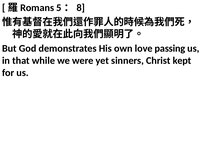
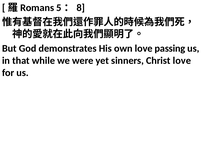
Christ kept: kept -> love (182, 61)
